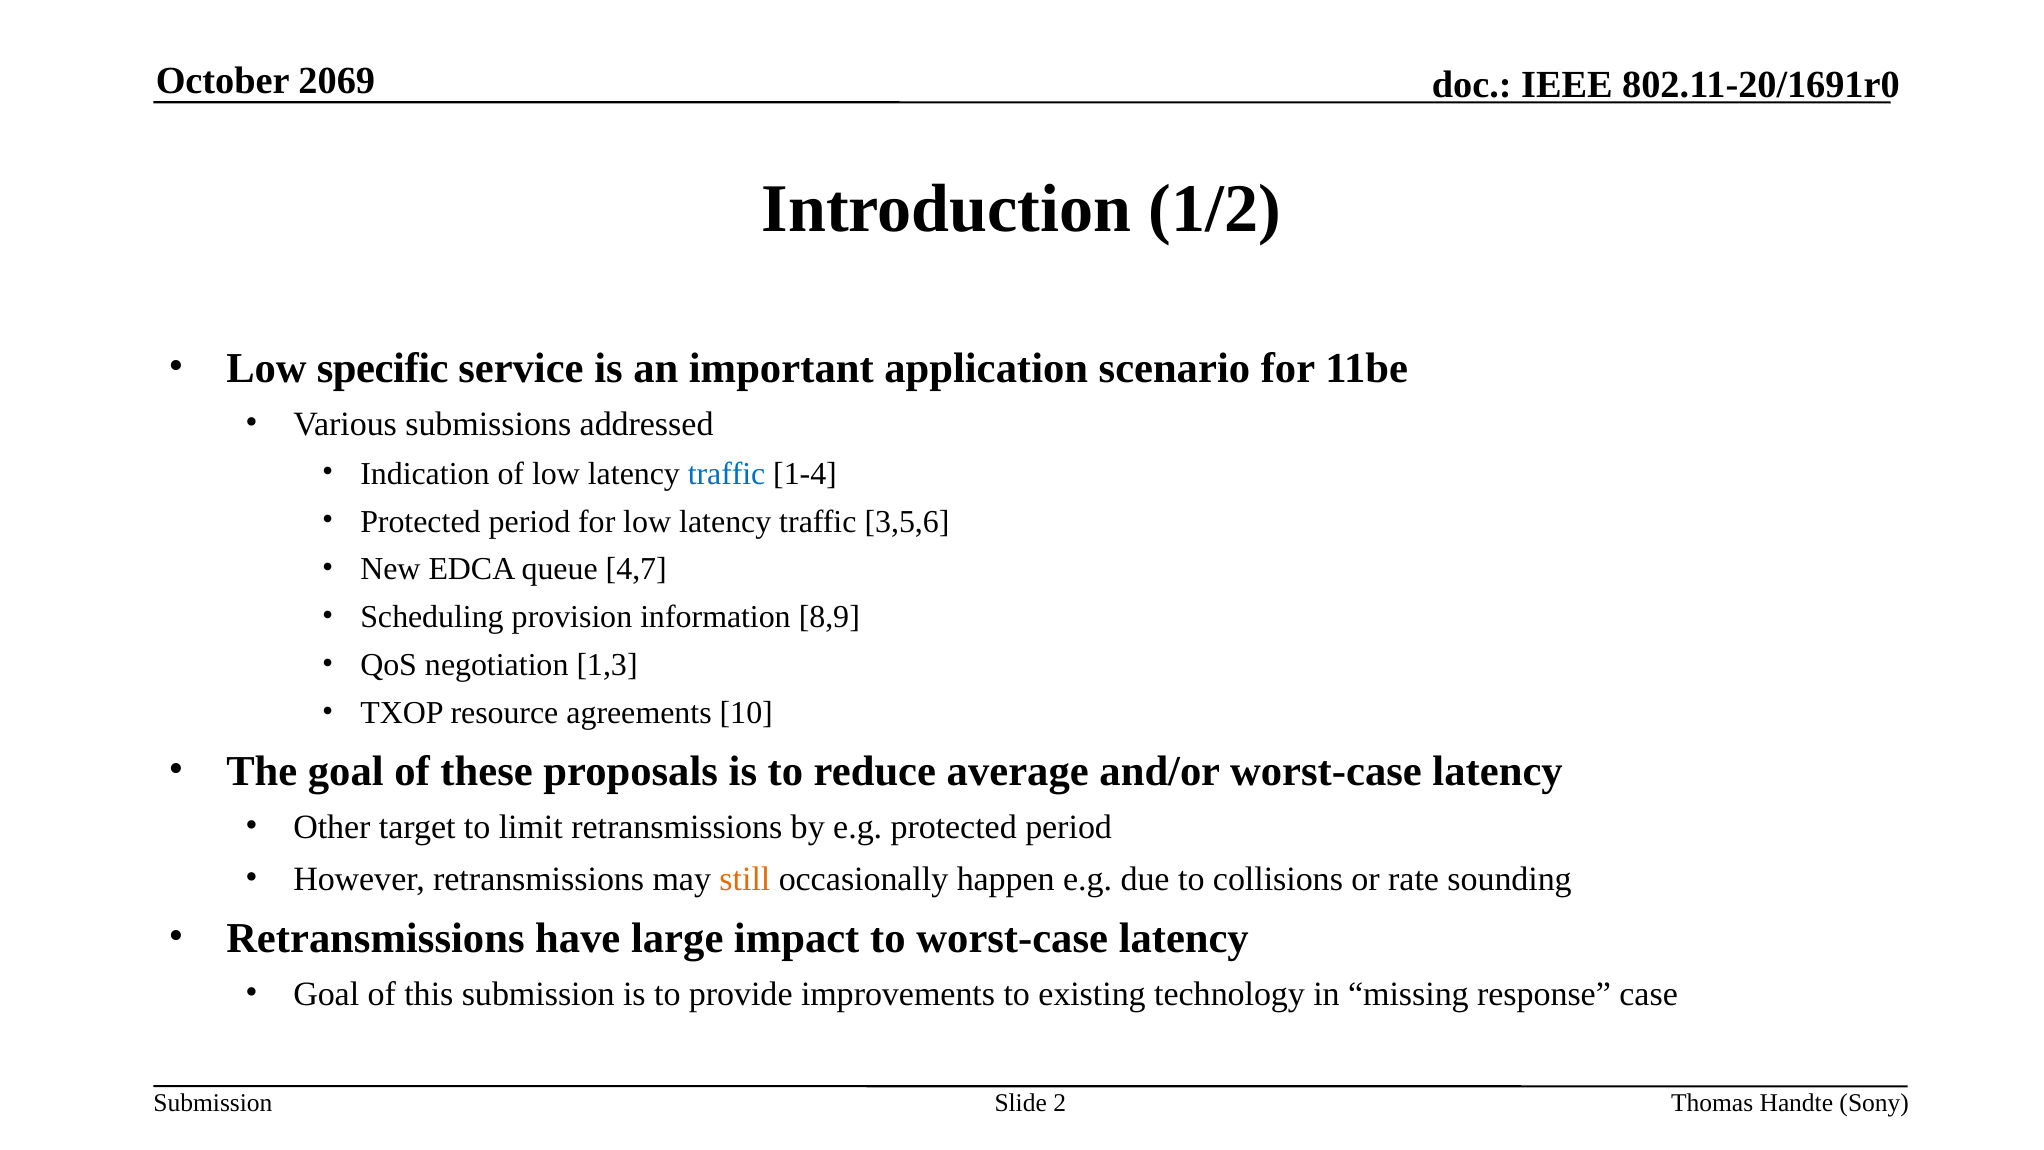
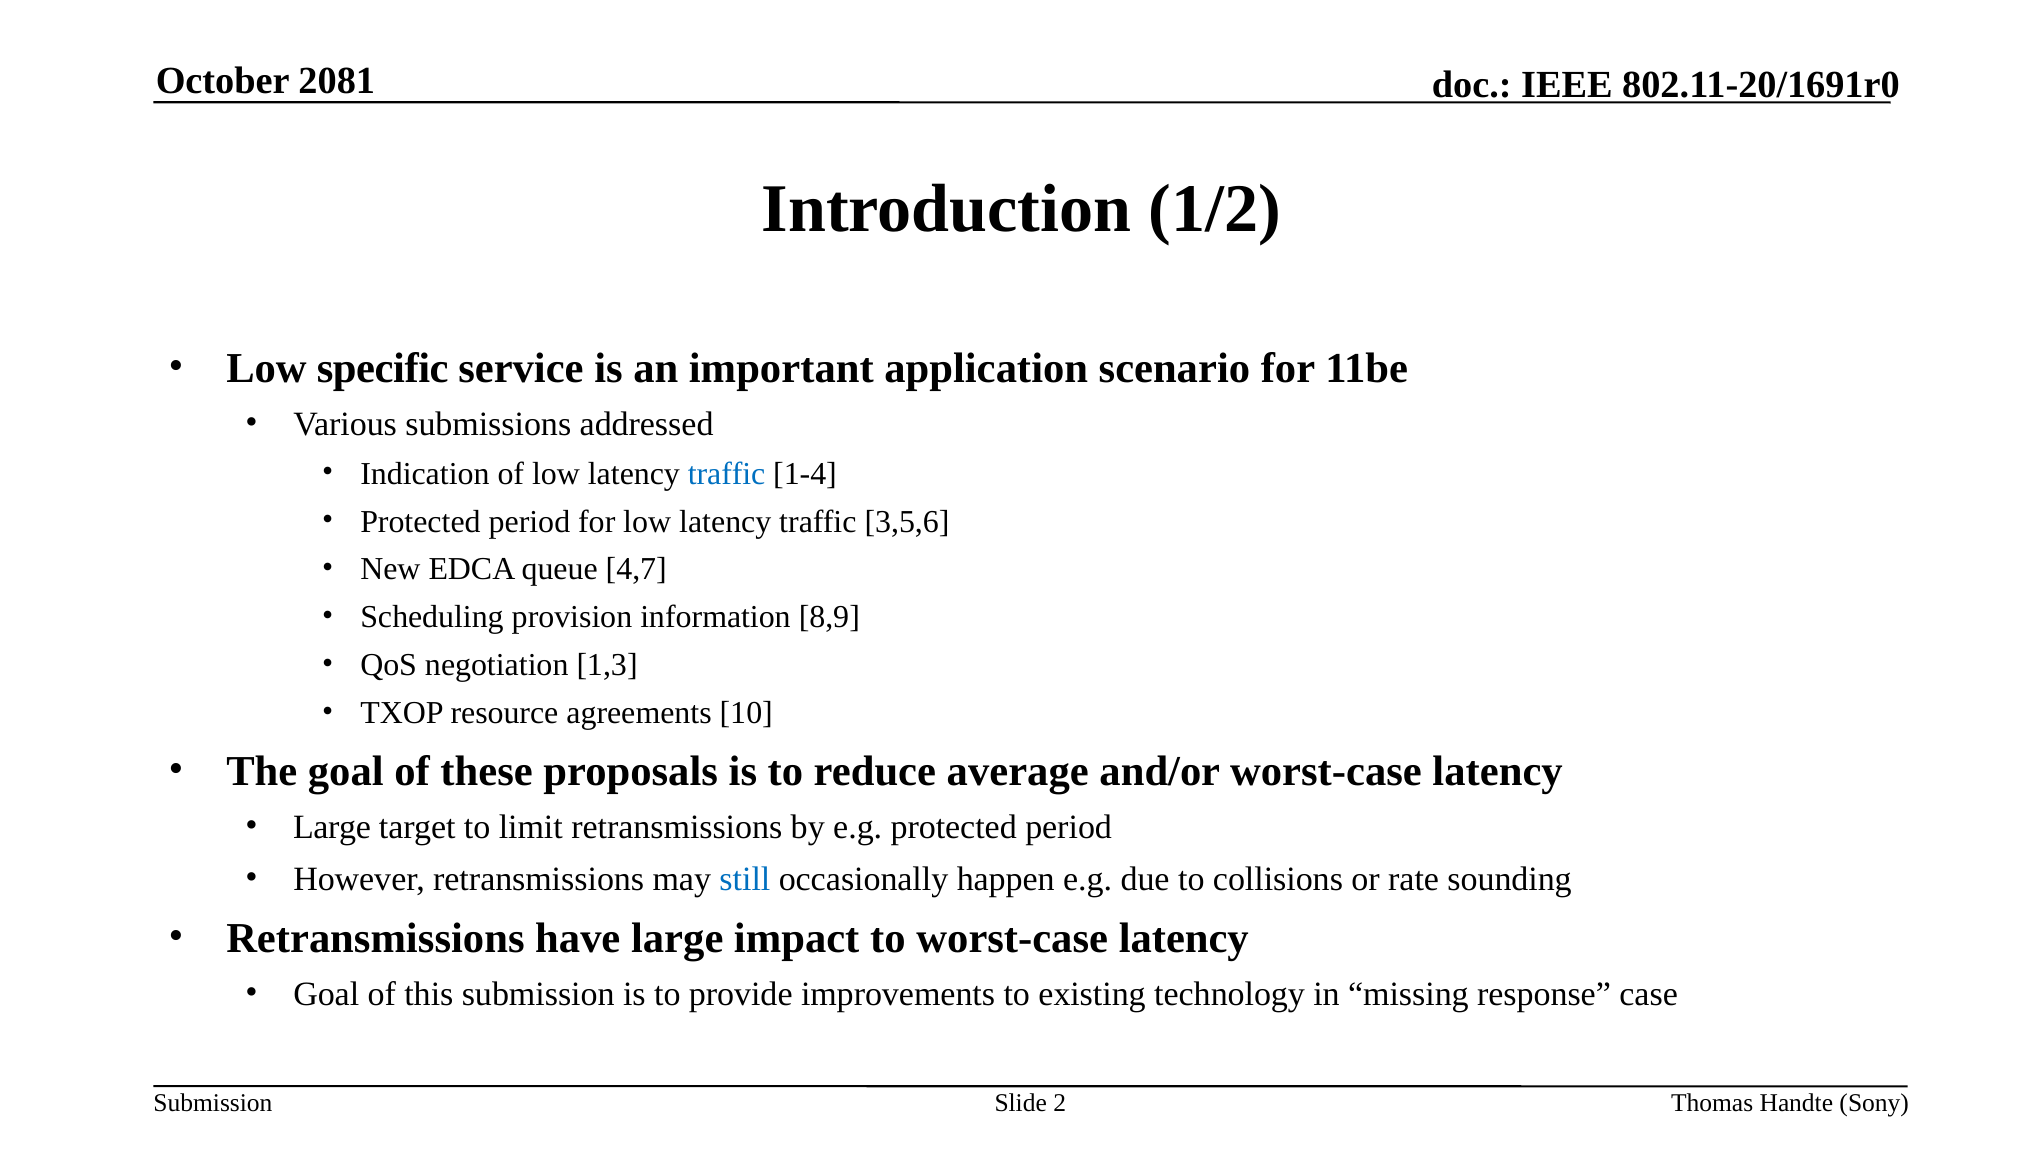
2069: 2069 -> 2081 (337, 81)
Other: Other -> Large (332, 827)
still colour: orange -> blue (745, 879)
